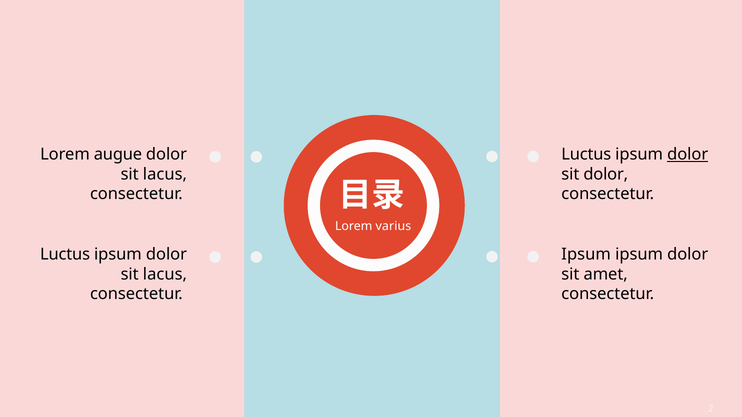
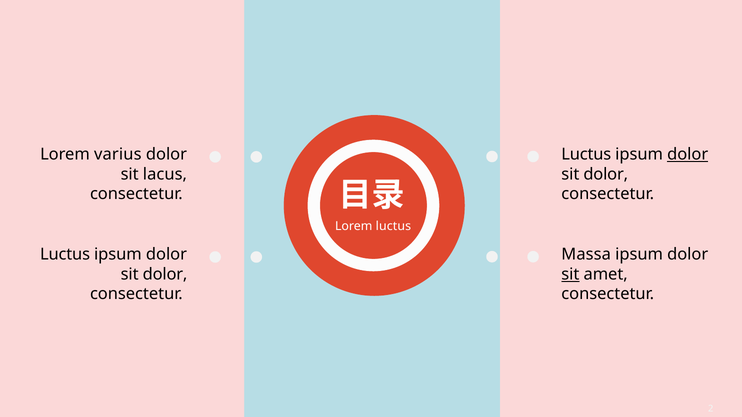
augue: augue -> varius (118, 154)
Lorem varius: varius -> luctus (393, 226)
Ipsum: Ipsum -> Massa (586, 255)
lacus: lacus -> dolor (165, 275)
sit underline: none -> present (570, 275)
